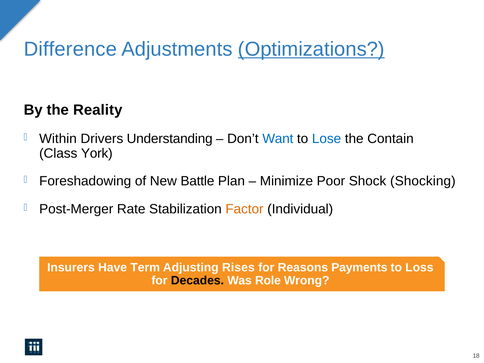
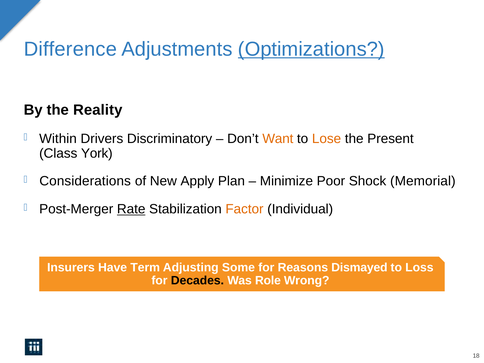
Understanding: Understanding -> Discriminatory (170, 139)
Want colour: blue -> orange (278, 139)
Lose colour: blue -> orange (327, 139)
Contain: Contain -> Present (391, 139)
Foreshadowing: Foreshadowing -> Considerations (85, 181)
Battle: Battle -> Apply (197, 181)
Shocking: Shocking -> Memorial (423, 181)
Rate underline: none -> present (131, 209)
Rises: Rises -> Some (238, 268)
Payments: Payments -> Dismayed (359, 268)
